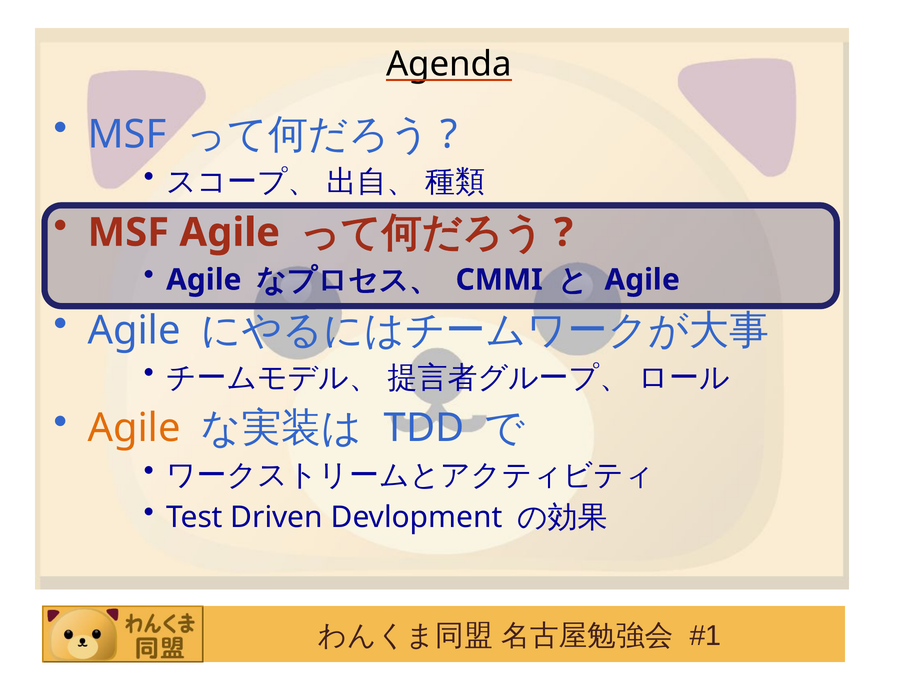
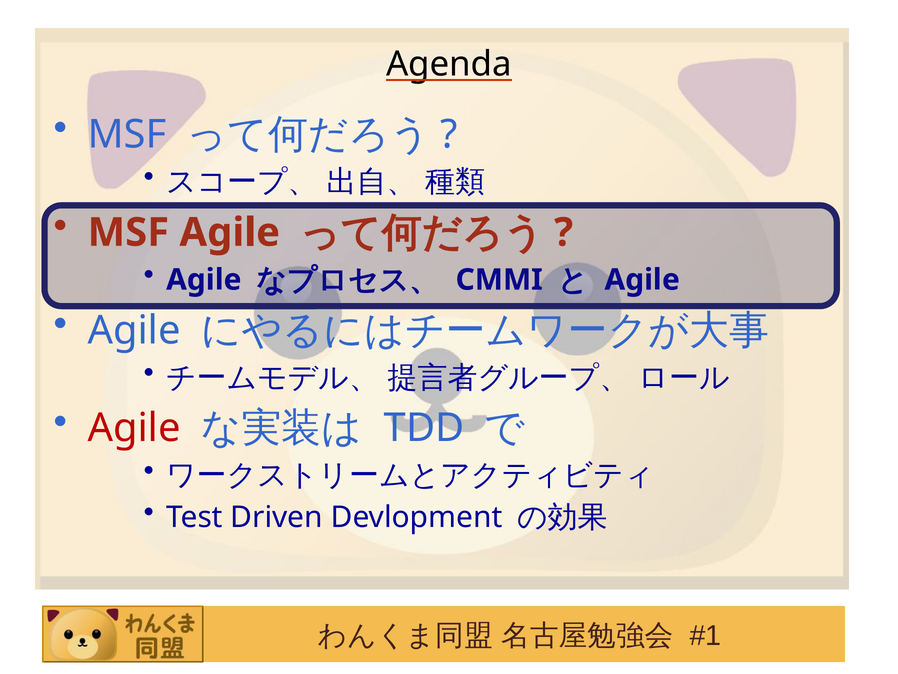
Agile colour: orange -> red (134, 428)
